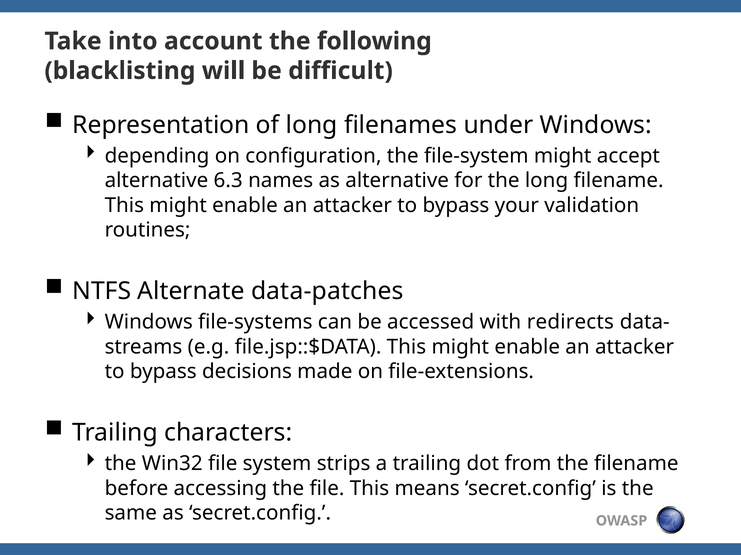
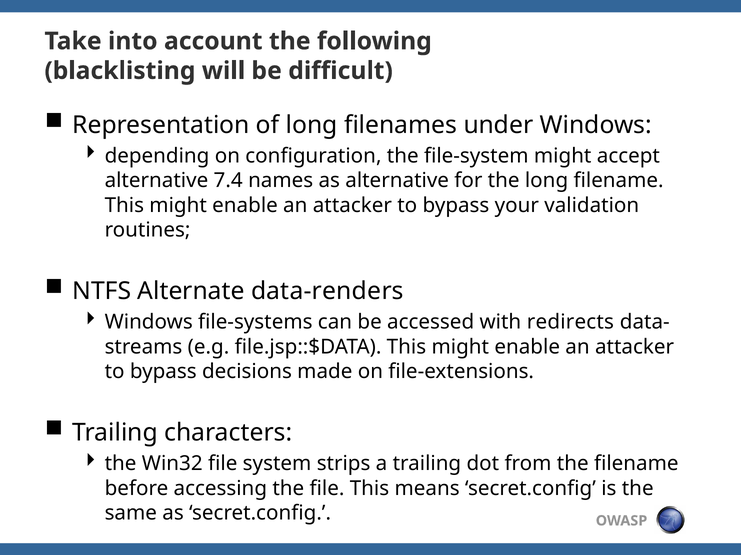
6.3: 6.3 -> 7.4 (228, 181)
data-patches: data-patches -> data-renders (327, 292)
